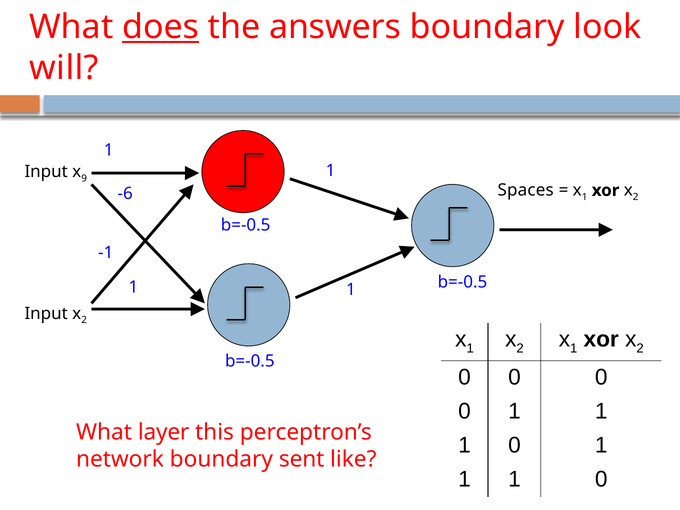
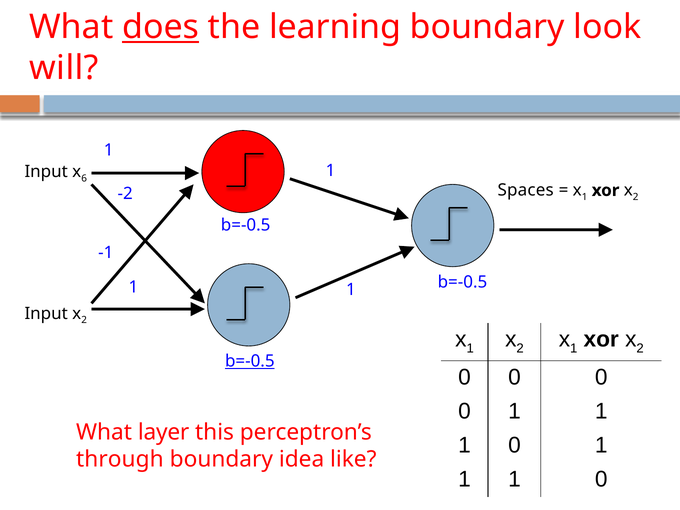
answers: answers -> learning (335, 27)
9: 9 -> 6 (84, 178)
-6: -6 -> -2 (125, 193)
b=-0.5 underline: none -> present (250, 361)
network: network -> through (120, 459)
sent: sent -> idea (302, 459)
